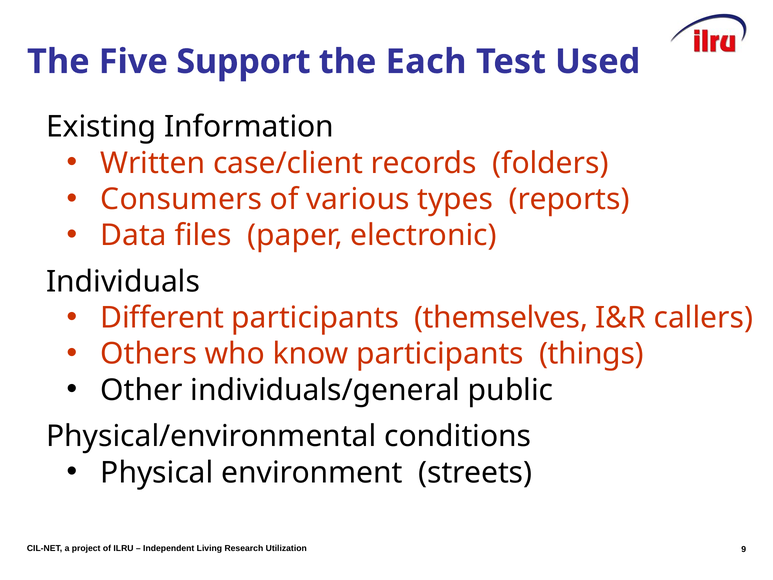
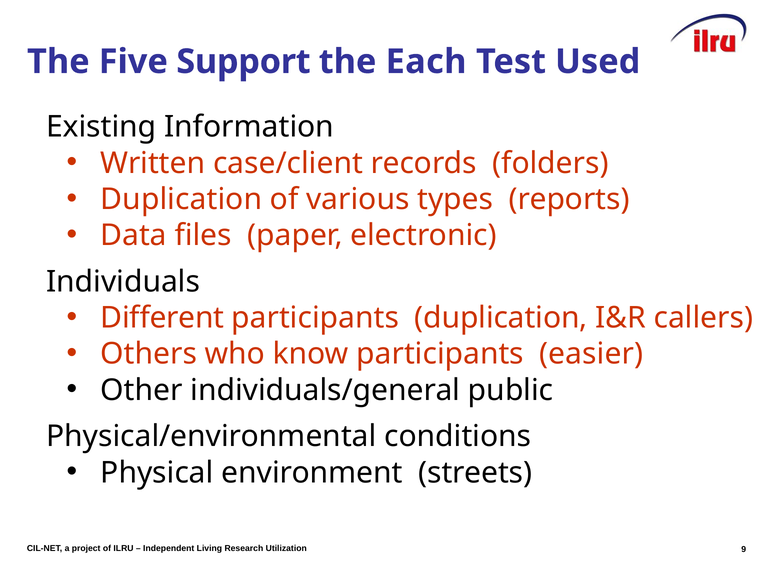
Consumers: Consumers -> Duplication (181, 199)
participants themselves: themselves -> duplication (501, 318)
things: things -> easier (591, 354)
